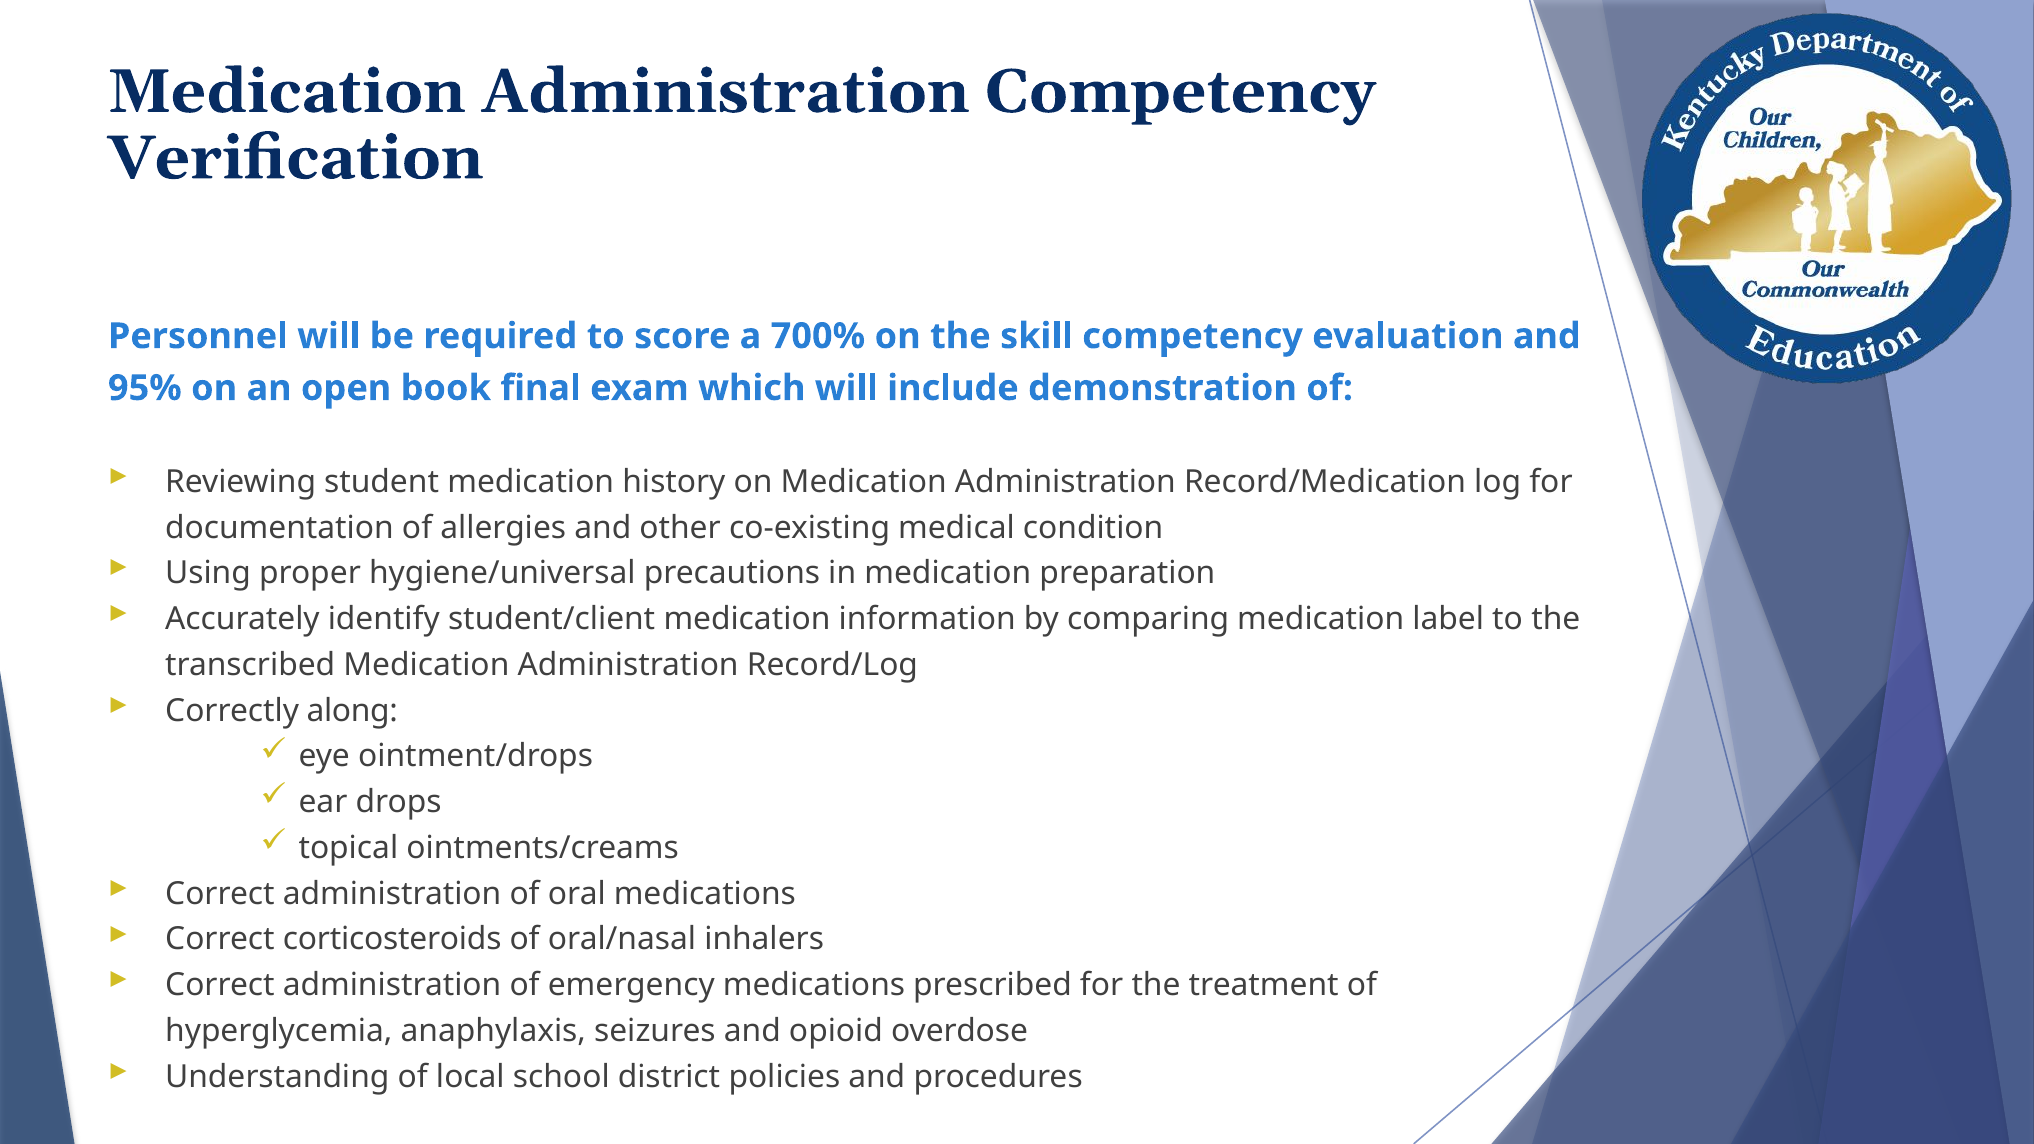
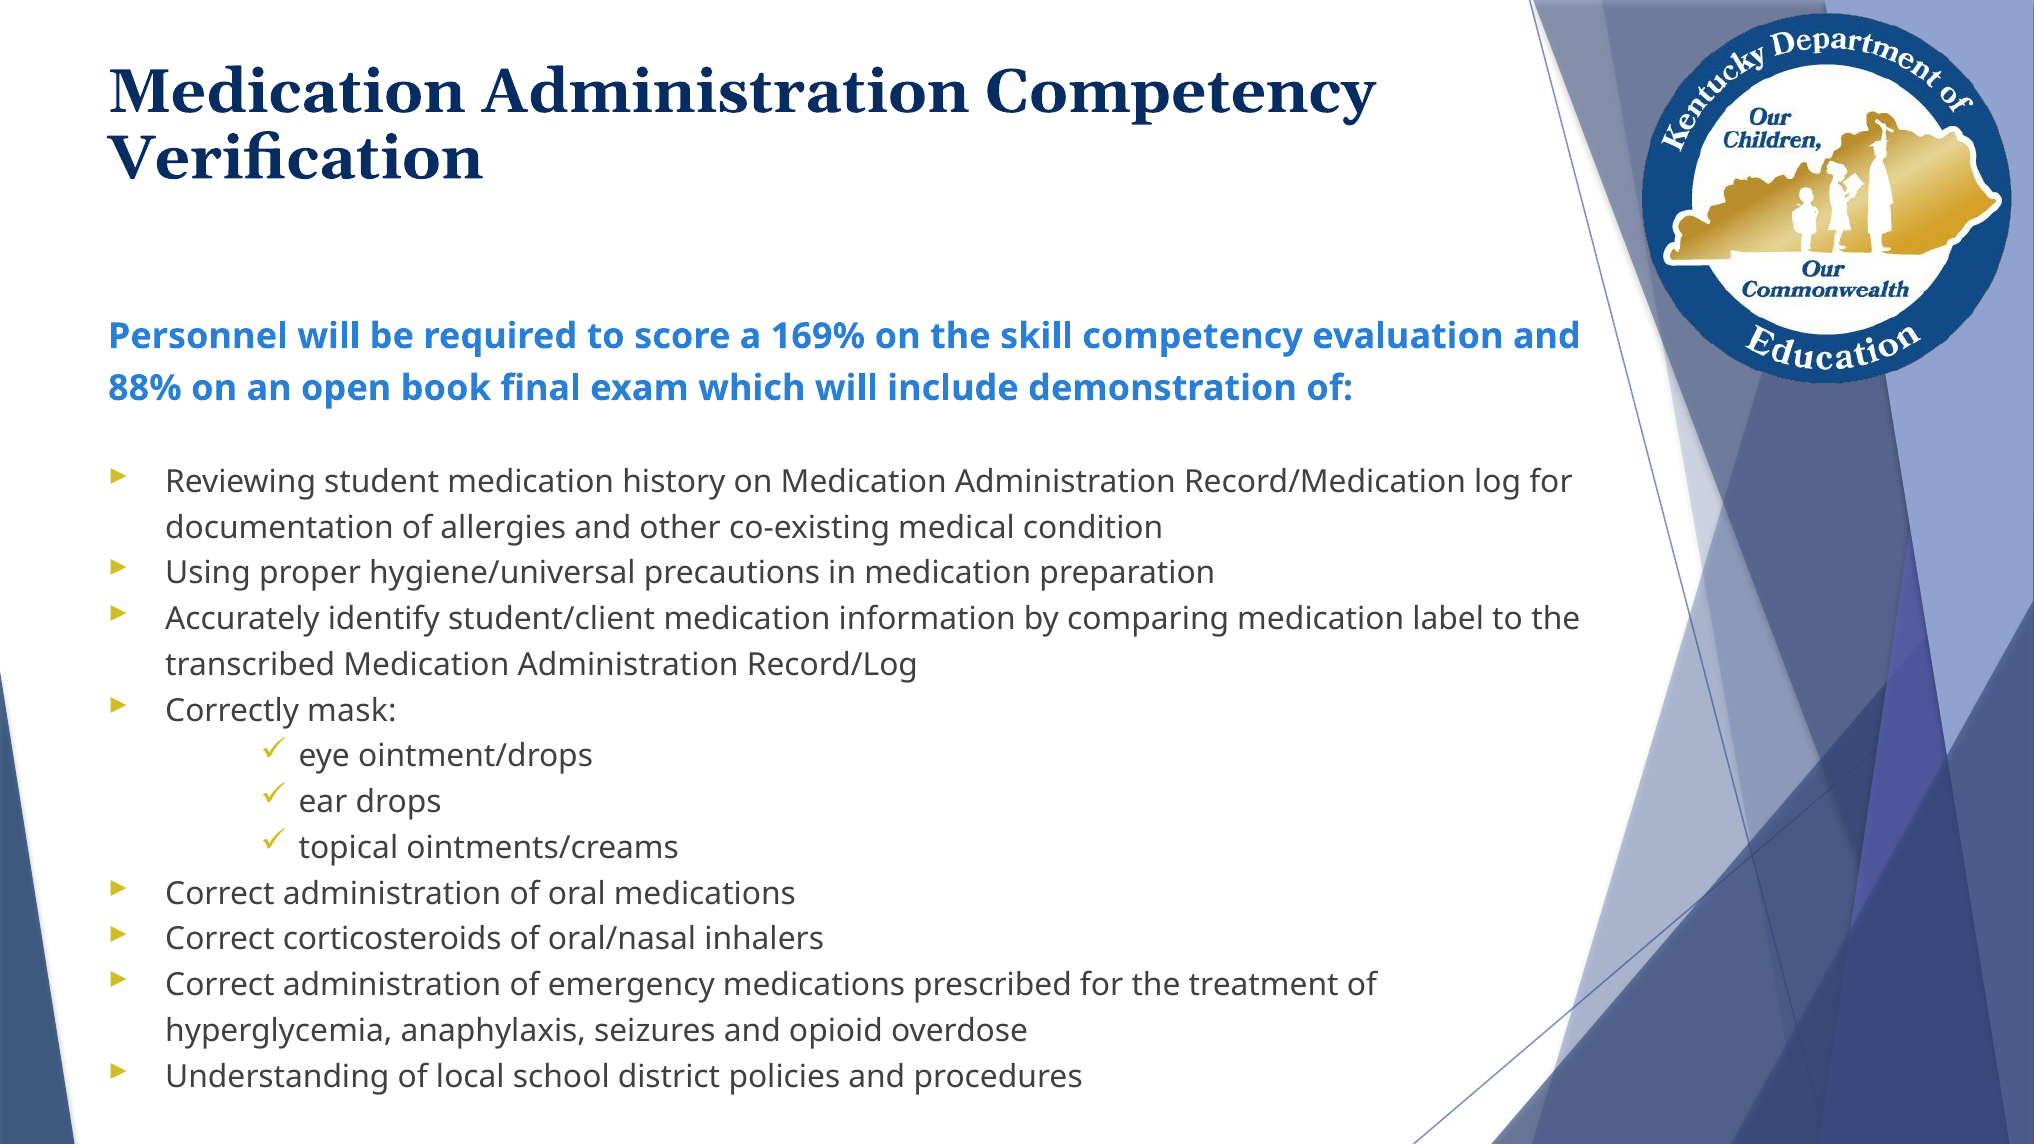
700%: 700% -> 169% (818, 336)
95%: 95% -> 88% (145, 388)
along: along -> mask (352, 711)
